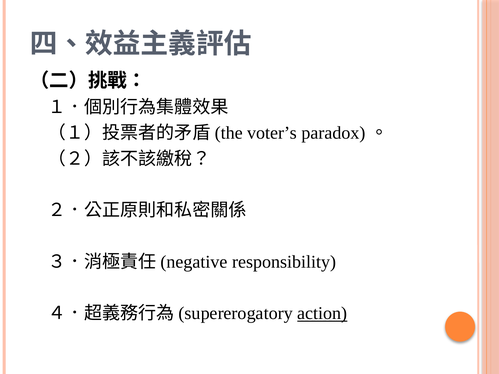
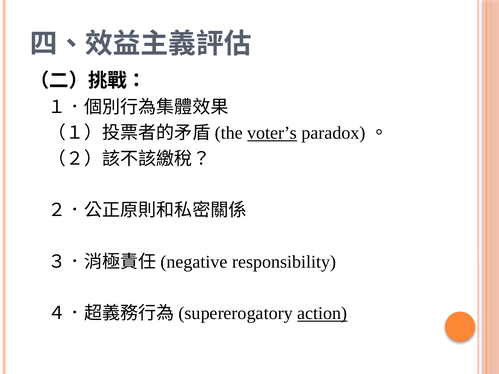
voter’s underline: none -> present (272, 133)
